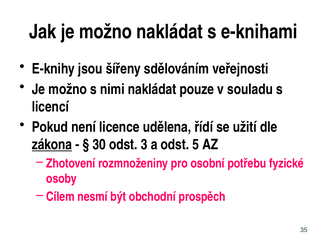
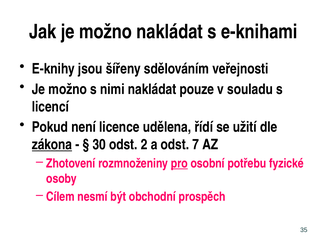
3: 3 -> 2 (144, 144)
5: 5 -> 7 (196, 144)
pro underline: none -> present (179, 163)
